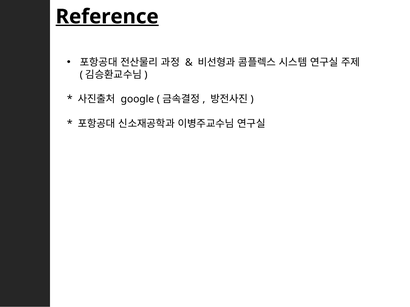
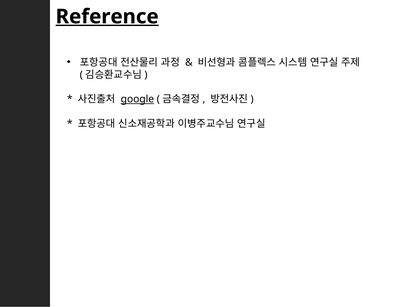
google underline: none -> present (137, 99)
